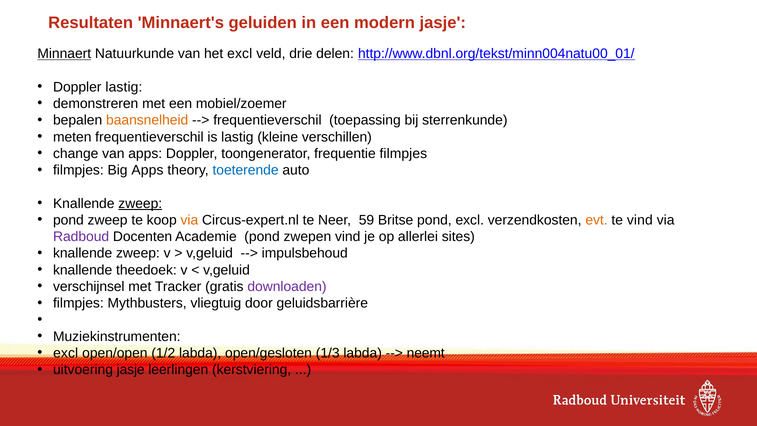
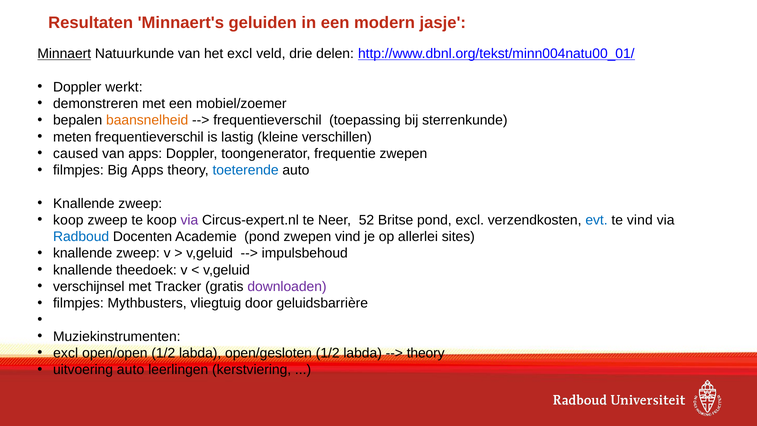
Doppler lastig: lastig -> werkt (124, 87)
change: change -> caused (76, 154)
frequentie filmpjes: filmpjes -> zwepen (403, 154)
zweep underline: present -> none (140, 203)
pond: pond -> koop (68, 220)
via colour: orange -> purple (189, 220)
59: 59 -> 52 (366, 220)
evt colour: orange -> blue (597, 220)
Radboud colour: purple -> blue (81, 237)
open/gesloten 1/3: 1/3 -> 1/2 (328, 353)
neemt: neemt -> theory (426, 353)
uitvoering jasje: jasje -> auto (131, 370)
